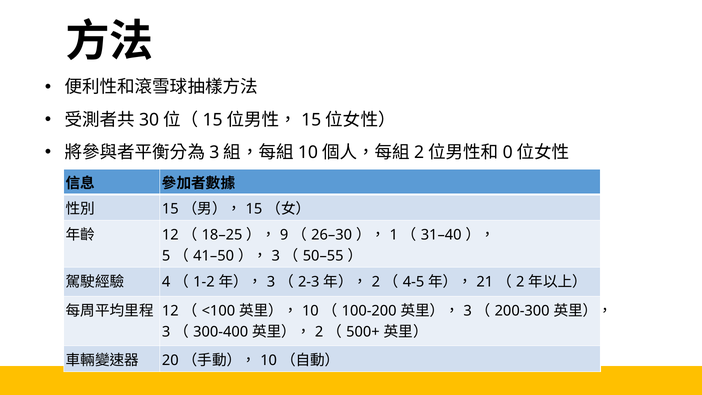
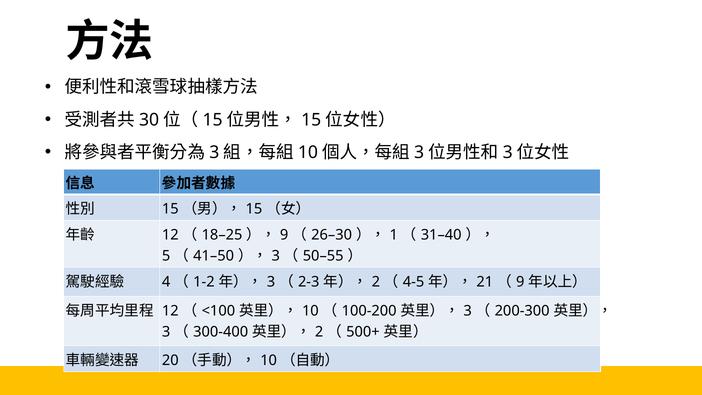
2: 2 -> 3 (419, 152)
0: 0 -> 3 (508, 152)
2: 2 -> 9 (520, 282)
